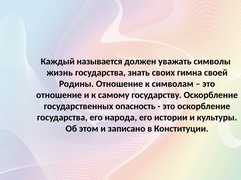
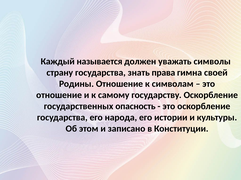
жизнь: жизнь -> страну (60, 73)
своих: своих -> права (163, 73)
